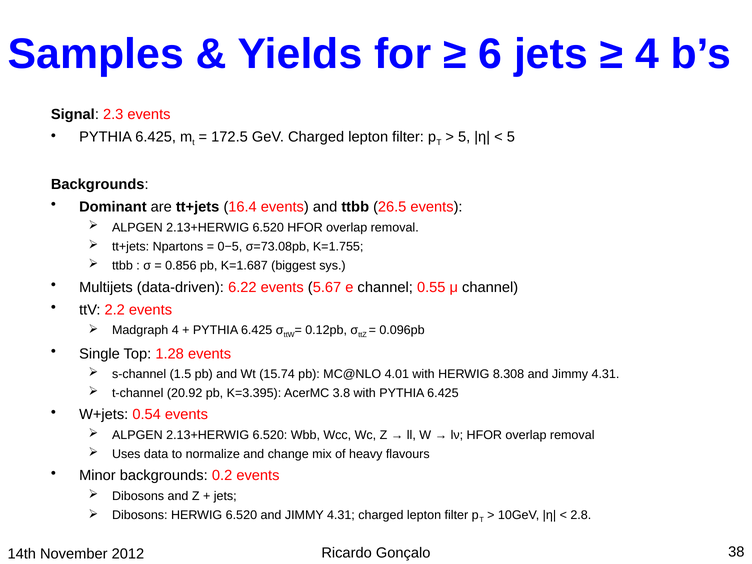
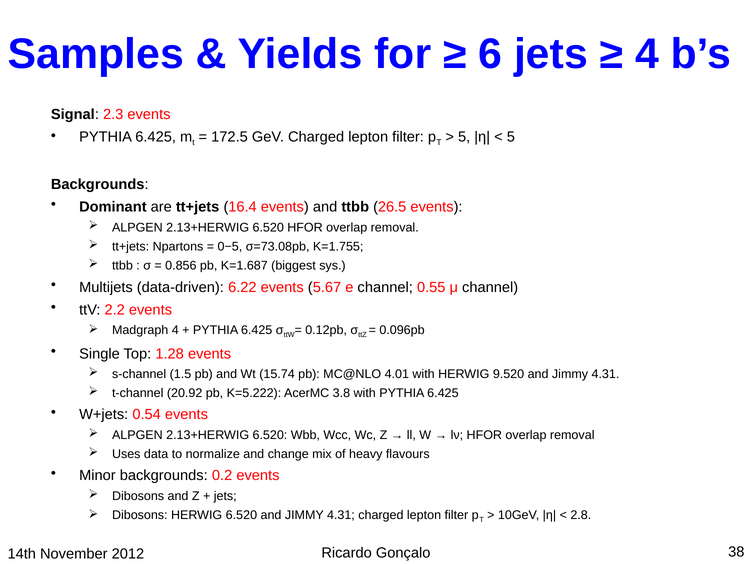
8.308: 8.308 -> 9.520 (509, 374)
K=3.395: K=3.395 -> K=5.222 (254, 393)
